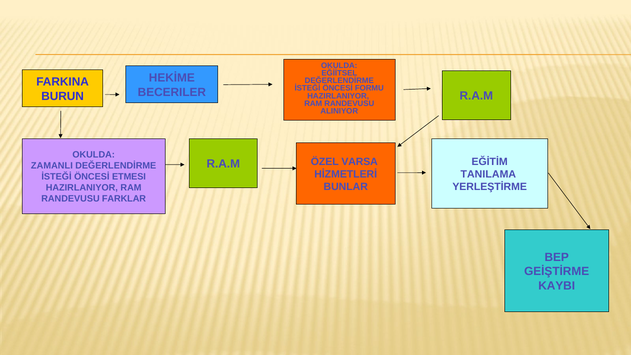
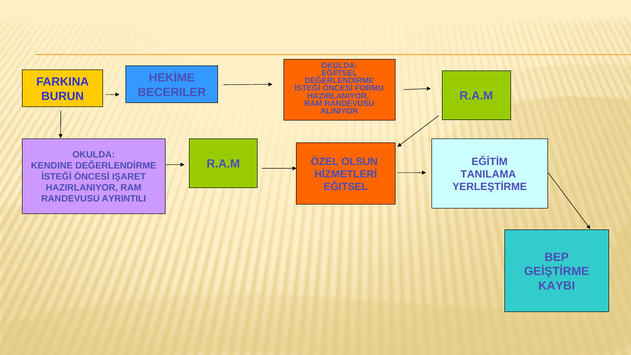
VARSA: VARSA -> OLSUN (360, 162)
ZAMANLI: ZAMANLI -> KENDINE (52, 166)
ETMESI: ETMESI -> IŞARET (129, 177)
BUNLAR: BUNLAR -> EĞITSEL (346, 187)
FARKLAR: FARKLAR -> AYRINTILI (124, 199)
